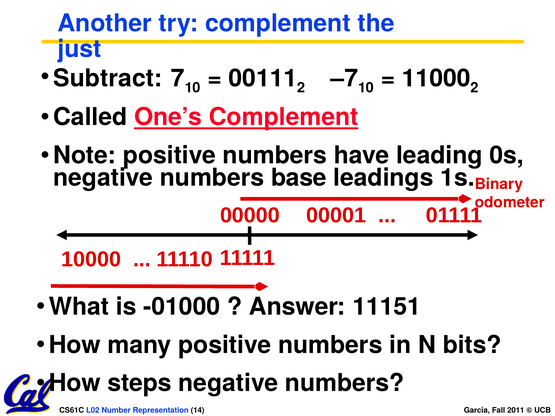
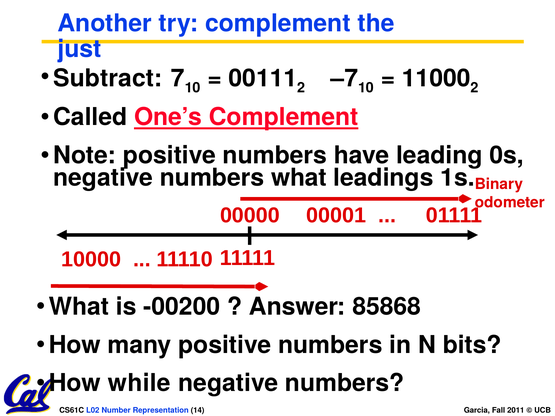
numbers base: base -> what (299, 178)
-01000: -01000 -> -00200 (182, 307)
11151: 11151 -> 85868 (387, 307)
steps: steps -> while (139, 383)
